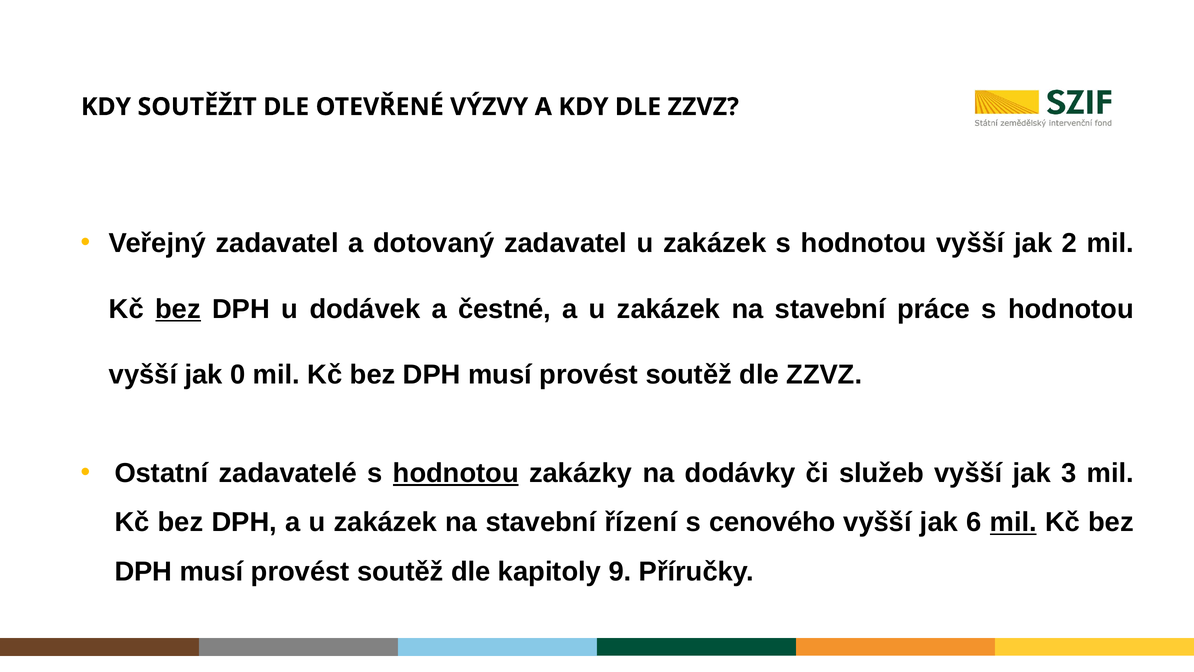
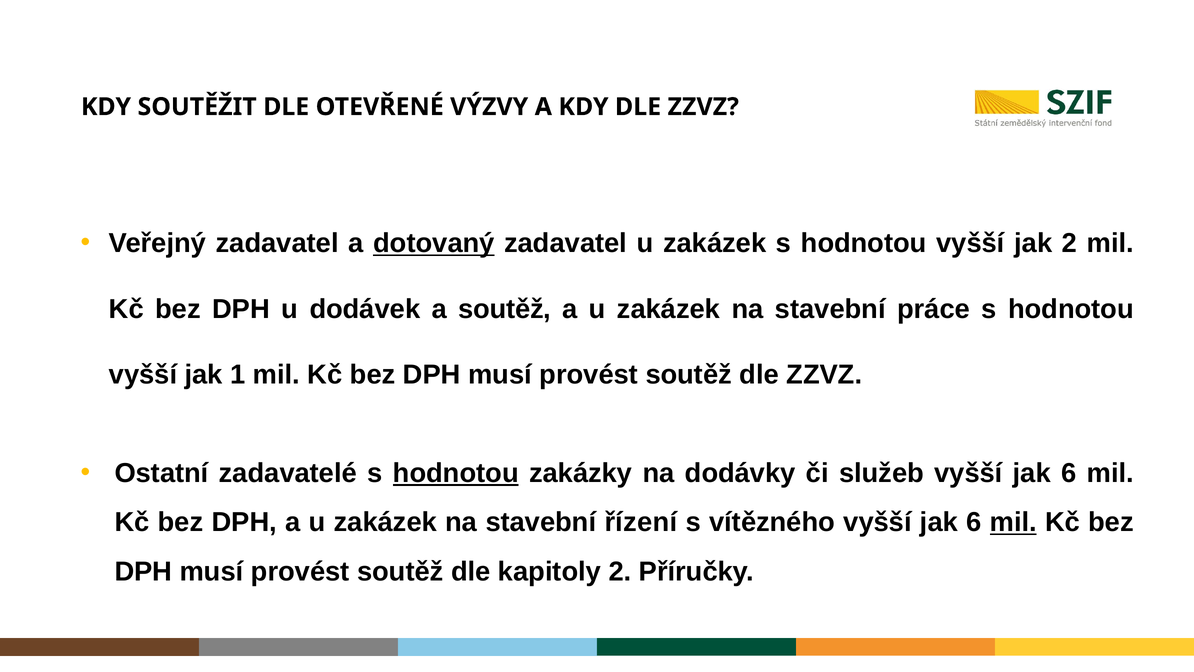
dotovaný underline: none -> present (434, 243)
bez underline: present -> none (178, 309)
a čestné: čestné -> soutěž (505, 309)
0: 0 -> 1 (238, 375)
3: 3 -> 6 (1069, 473)
cenového: cenového -> vítězného (772, 522)
kapitoly 9: 9 -> 2 (620, 571)
